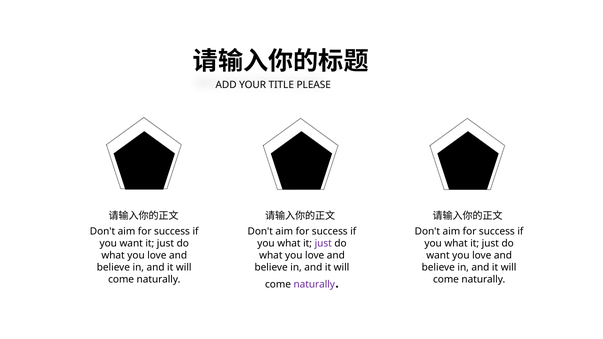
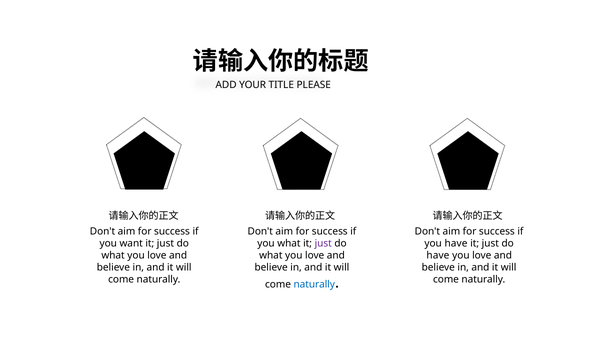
what: what -> have (456, 244)
want: want -> have (438, 256)
naturally colour: purple -> blue (314, 285)
